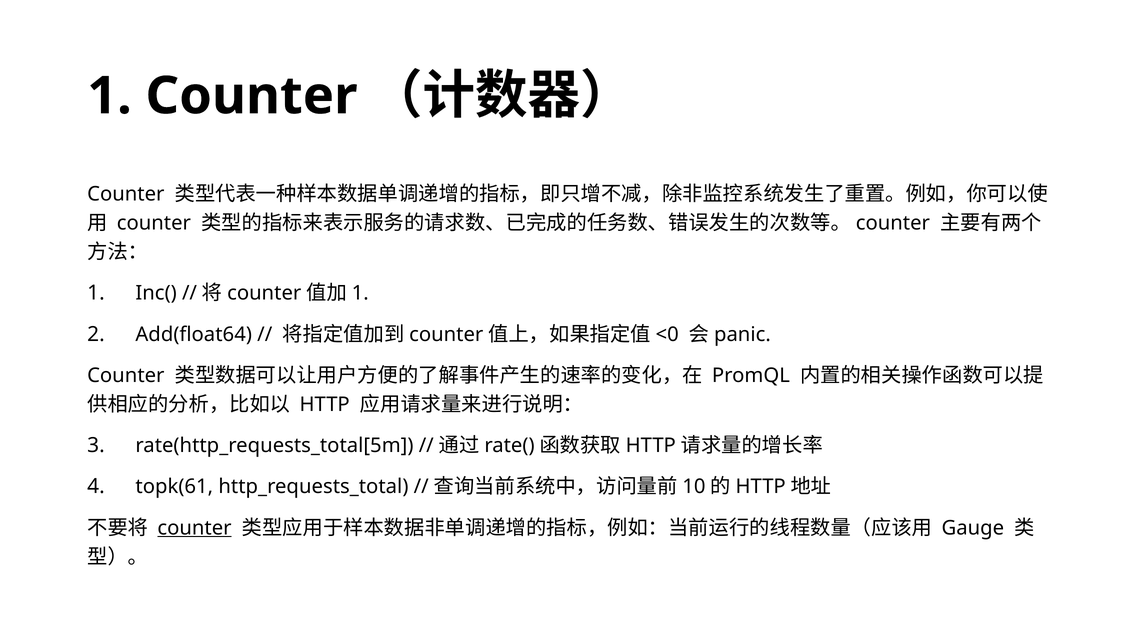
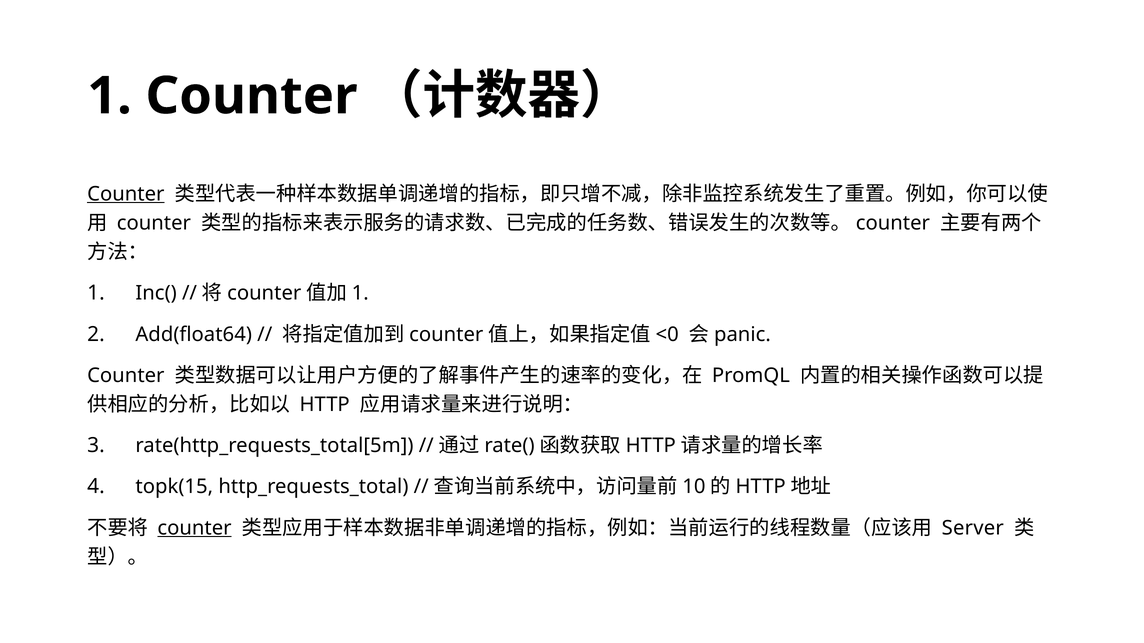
Counter underline: none -> present (126, 194)
topk(61: topk(61 -> topk(15 (174, 487)
Gauge: Gauge -> Server (973, 528)
